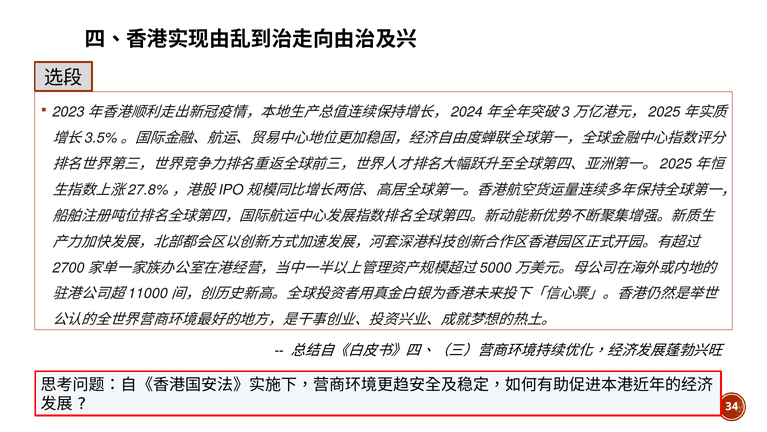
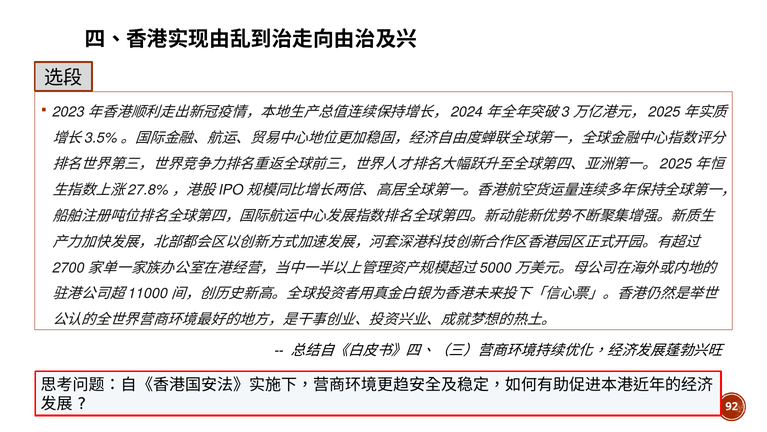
34: 34 -> 92 (732, 406)
